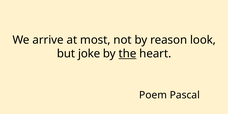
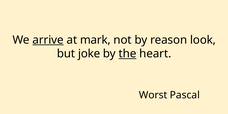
arrive underline: none -> present (48, 40)
most: most -> mark (95, 40)
Poem: Poem -> Worst (153, 95)
